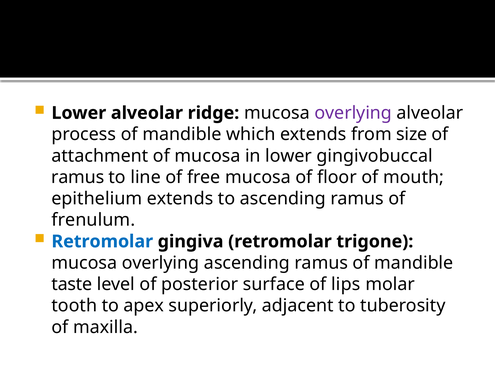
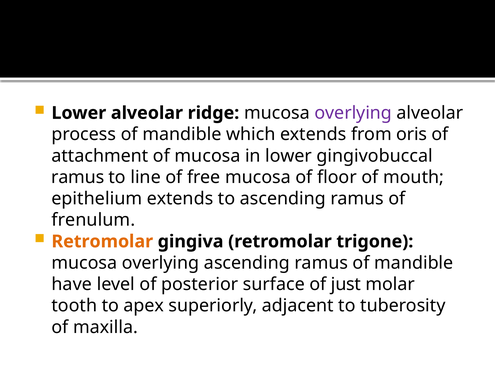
size: size -> oris (412, 134)
Retromolar colour: blue -> orange (102, 242)
taste: taste -> have (72, 285)
lips: lips -> just (346, 285)
